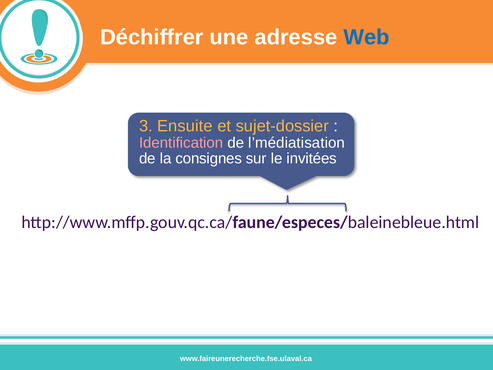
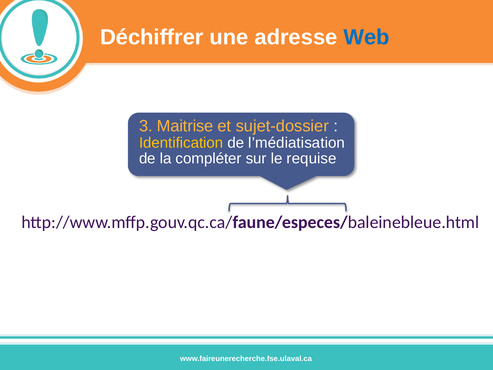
Ensuite: Ensuite -> Maitrise (185, 126)
Identification colour: pink -> yellow (181, 143)
consignes: consignes -> compléter (209, 158)
invitées: invitées -> requise (312, 158)
